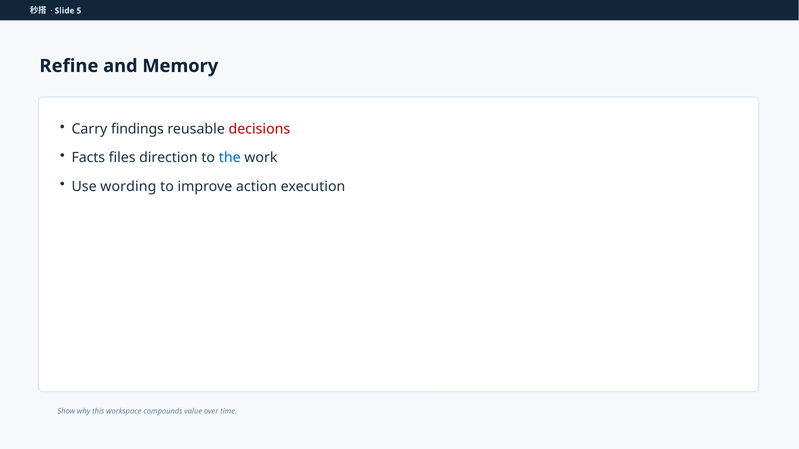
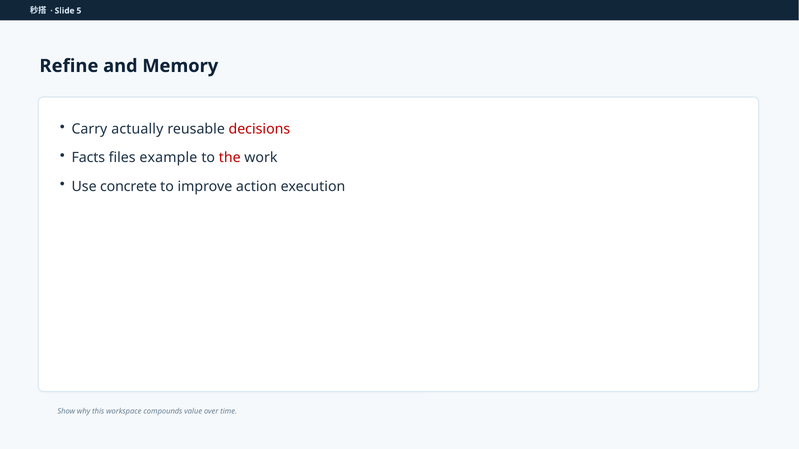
findings: findings -> actually (137, 129)
direction: direction -> example (168, 158)
the colour: blue -> red (230, 158)
wording: wording -> concrete (128, 187)
